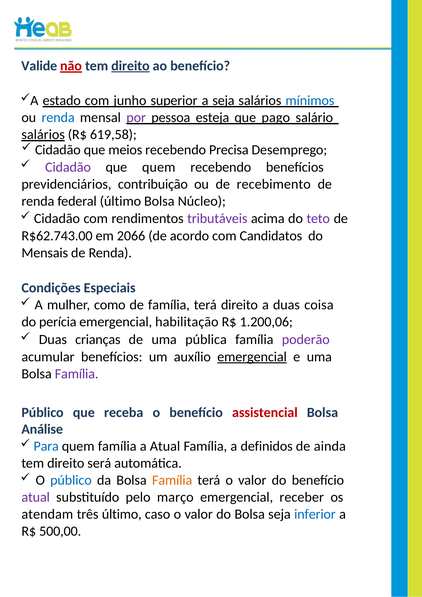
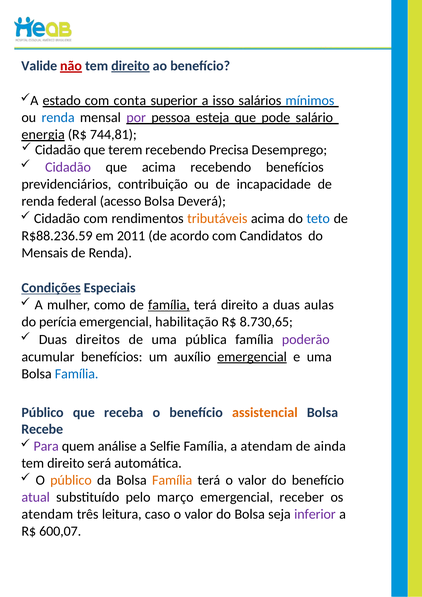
junho: junho -> conta (130, 101)
a seja: seja -> isso (223, 101)
pago: pago -> pode (276, 118)
salários: salários -> energia (43, 135)
619,58: 619,58 -> 744,81 (113, 135)
meios: meios -> terem (125, 150)
que quem: quem -> acima (159, 167)
recebimento: recebimento -> incapacidade (274, 184)
federal último: último -> acesso (120, 201)
Núcleo: Núcleo -> Deverá (202, 201)
tributáveis colour: purple -> orange (217, 219)
teto colour: purple -> blue (318, 219)
R$62.743.00: R$62.743.00 -> R$88.236.59 (57, 236)
2066: 2066 -> 2011 (131, 236)
Condições underline: none -> present (51, 288)
família underline: none -> present (169, 305)
coisa: coisa -> aulas (319, 305)
1.200,06: 1.200,06 -> 8.730,65 (266, 322)
crianças: crianças -> direitos (98, 340)
Família colour: purple -> blue (77, 374)
assistencial colour: red -> orange (265, 412)
Análise: Análise -> Recebe (42, 429)
Para colour: blue -> purple (46, 446)
quem família: família -> análise (117, 446)
a Atual: Atual -> Selfie (165, 446)
a definidos: definidos -> atendam (267, 446)
público colour: blue -> orange (71, 480)
três último: último -> leitura (122, 514)
inferior colour: blue -> purple (315, 514)
500,00: 500,00 -> 600,07 (60, 531)
